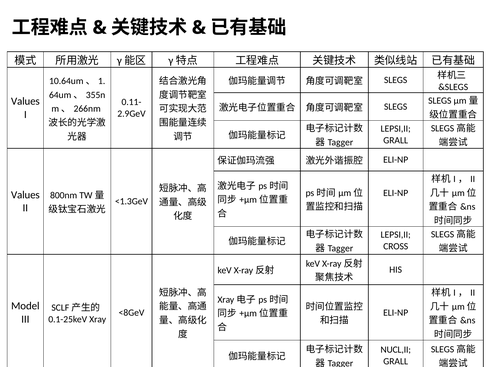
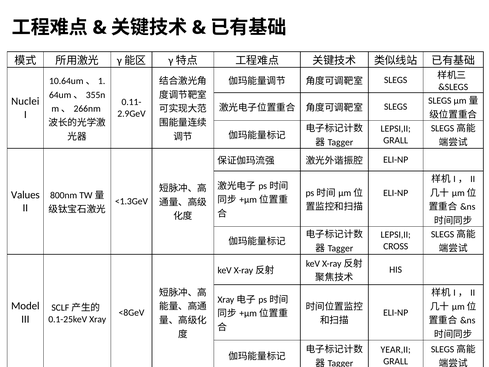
Values: Values -> Nuclei (25, 101)
NUCL,II: NUCL,II -> YEAR,II (396, 349)
